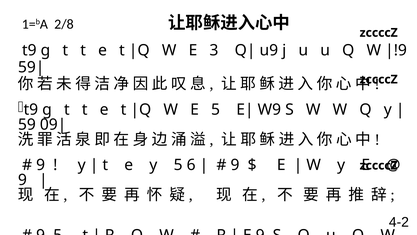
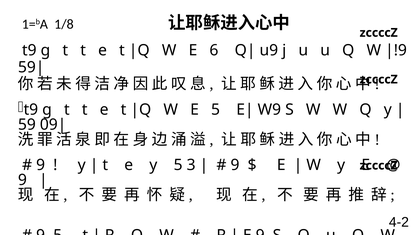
2/8: 2/8 -> 1/8 (64, 24)
3: 3 -> 6 (214, 50)
6: 6 -> 3 (191, 165)
